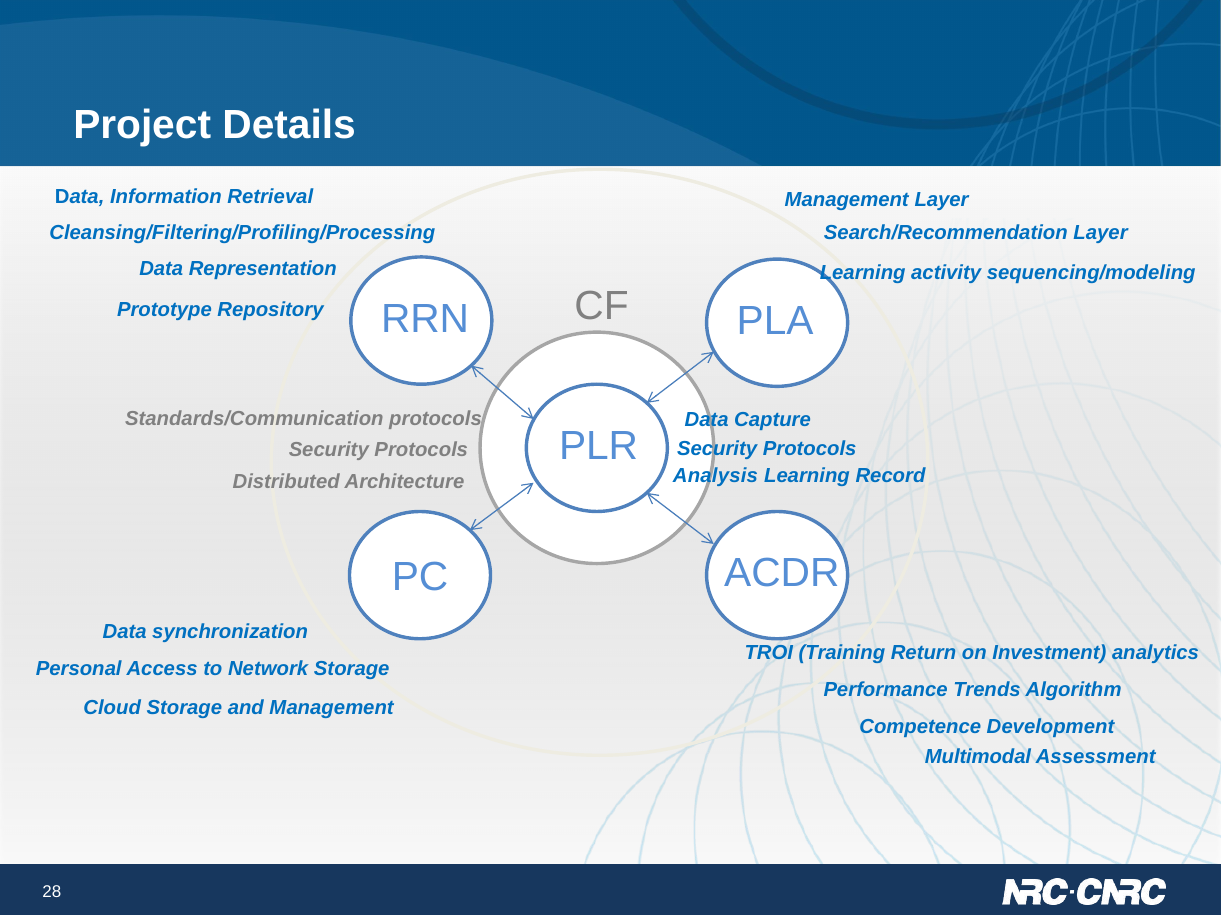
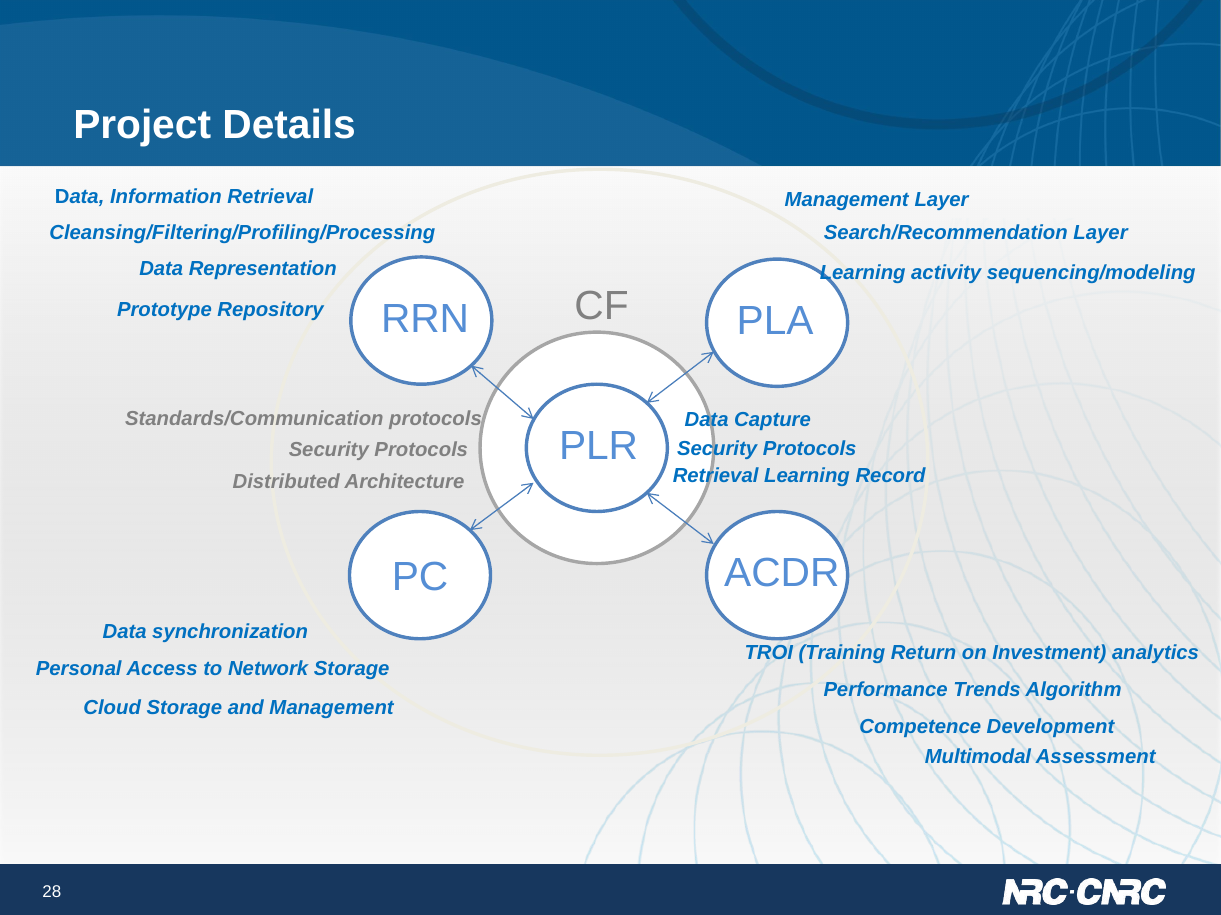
Analysis: Analysis -> Retrieval (716, 476)
